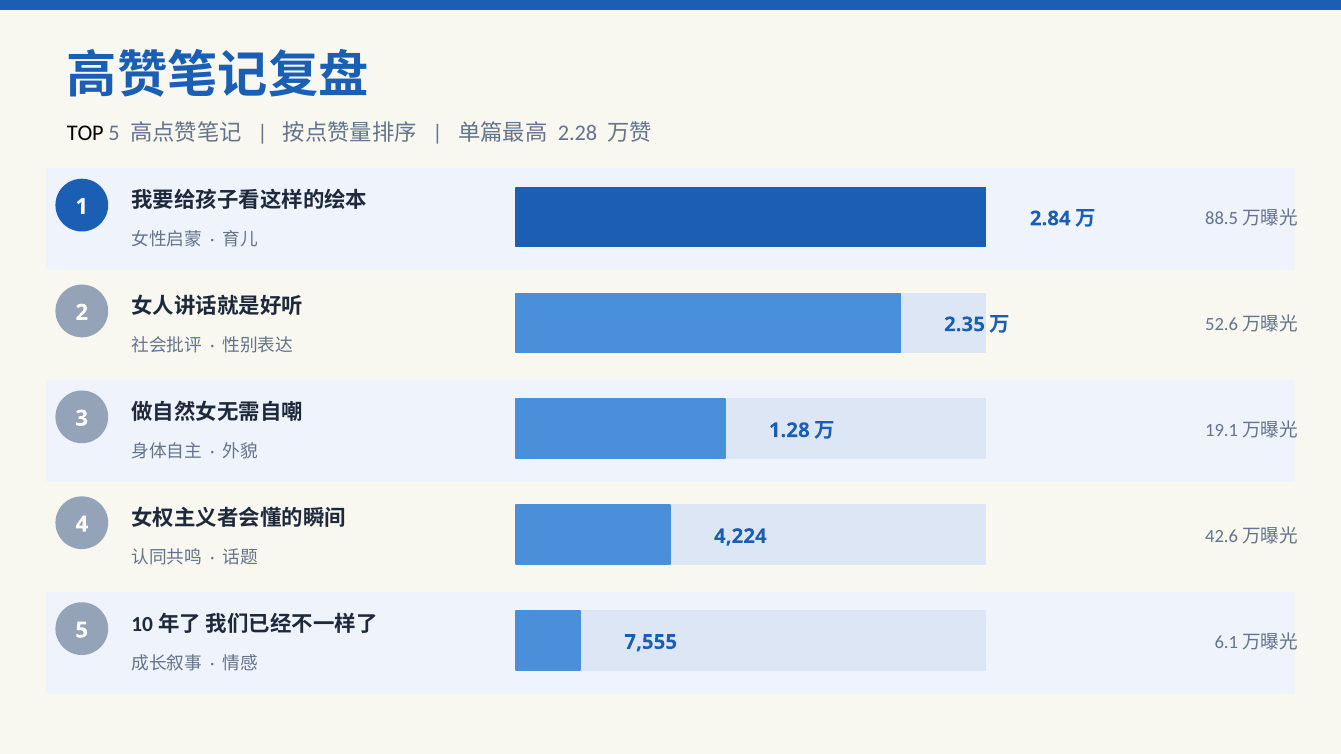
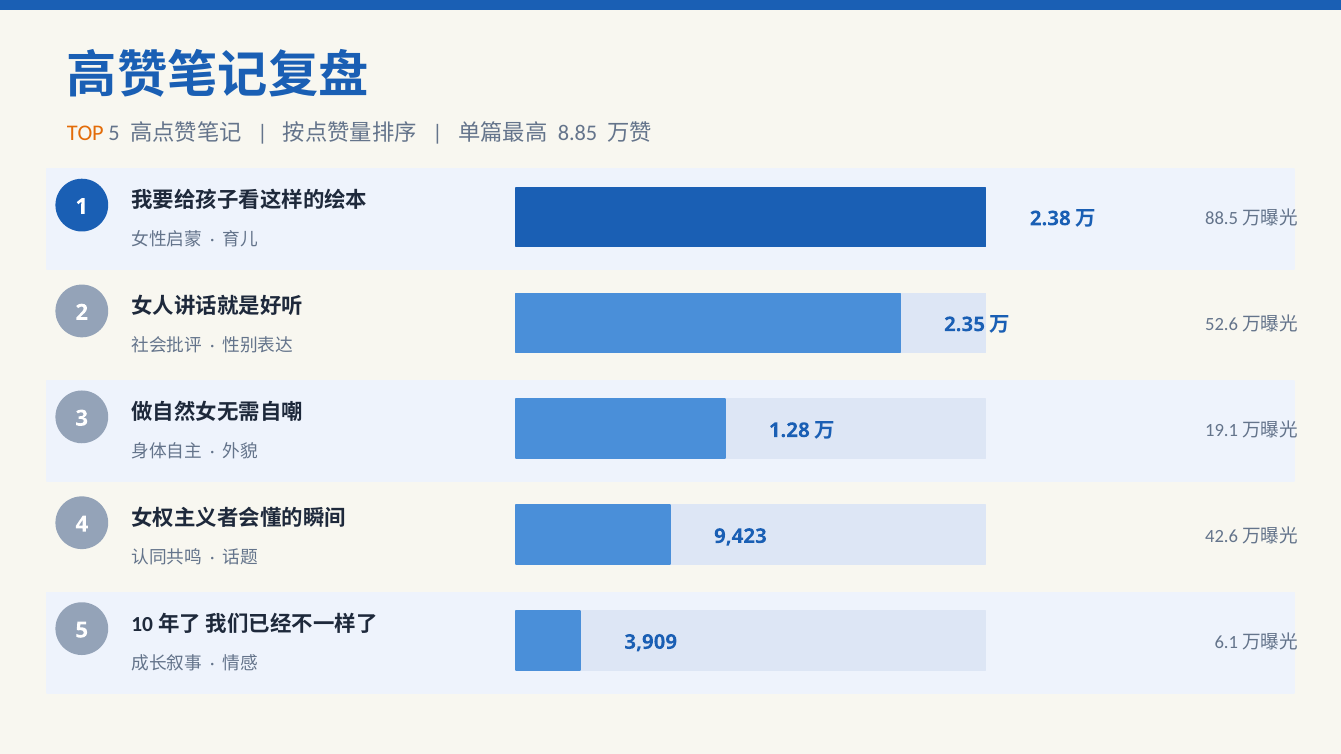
TOP colour: black -> orange (85, 133)
2.28: 2.28 -> 8.85 (577, 133)
2.84: 2.84 -> 2.38 (1050, 219)
4,224: 4,224 -> 9,423 (740, 536)
7,555: 7,555 -> 3,909 (651, 642)
